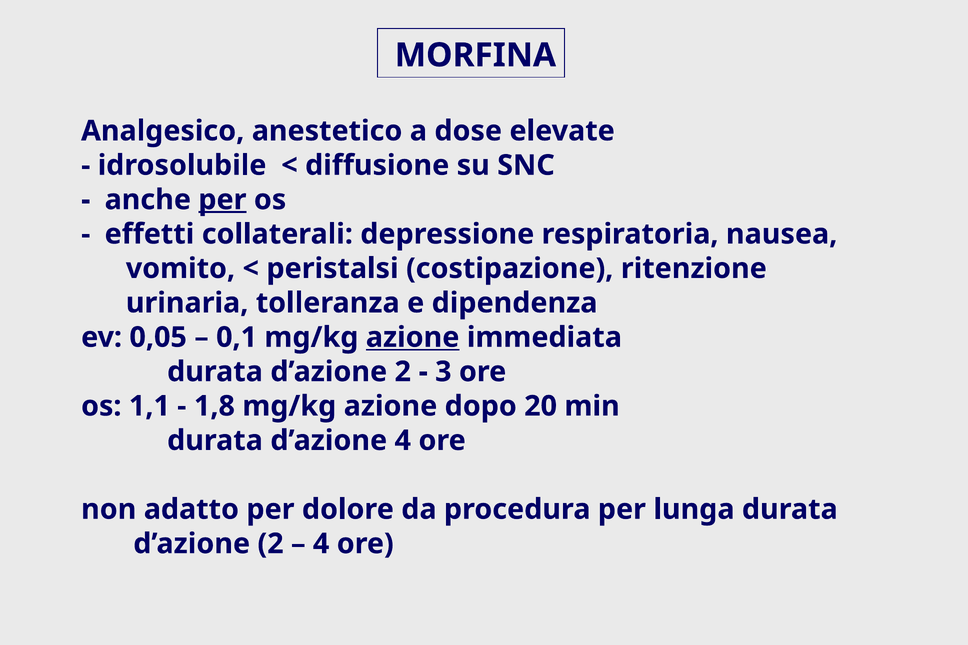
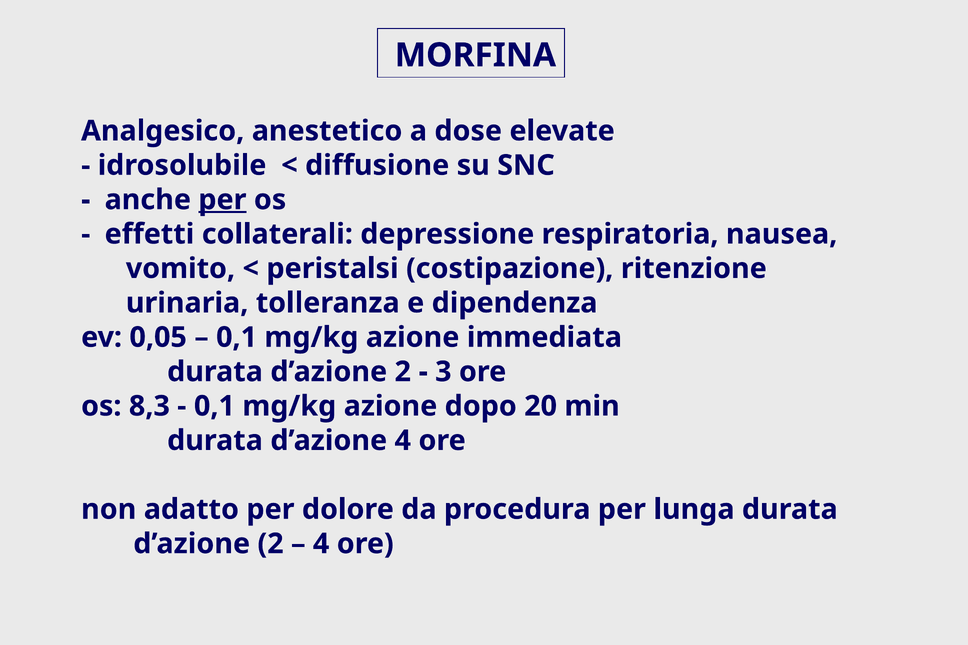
azione underline: present -> none (413, 337)
1,1: 1,1 -> 8,3 (149, 406)
1,8: 1,8 -> 0,1 (214, 406)
